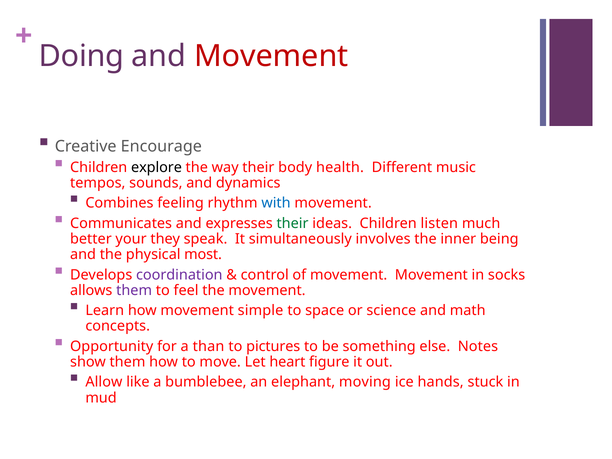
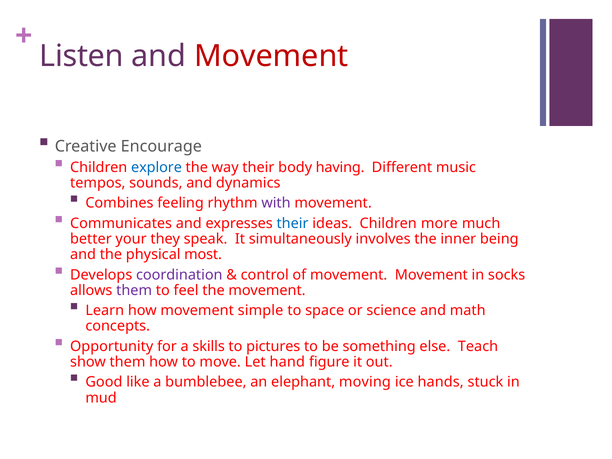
Doing: Doing -> Listen (82, 56)
explore colour: black -> blue (156, 167)
health: health -> having (340, 167)
with colour: blue -> purple (276, 203)
their colour: green -> blue (293, 223)
listen: listen -> more (439, 223)
than: than -> skills (209, 346)
Notes: Notes -> Teach (478, 346)
heart: heart -> hand (287, 362)
Allow: Allow -> Good (104, 382)
